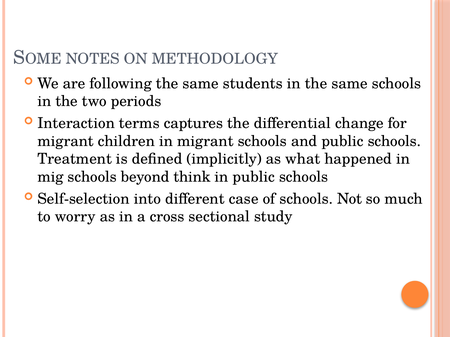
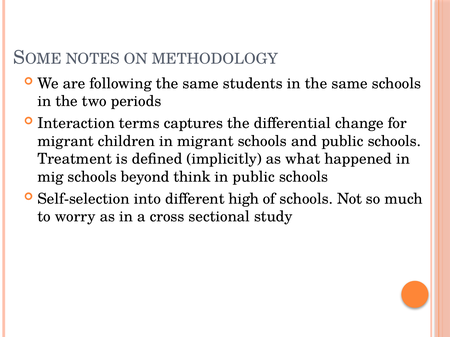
case: case -> high (244, 199)
